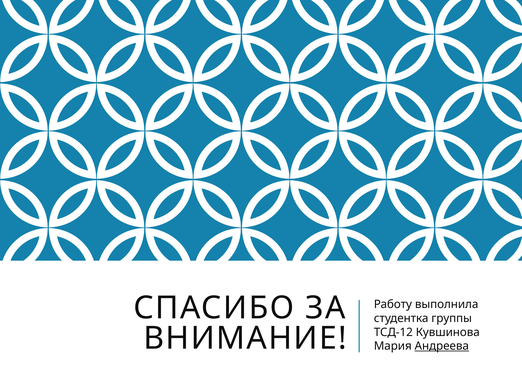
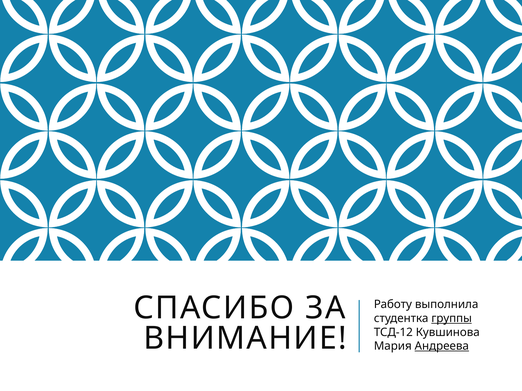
группы underline: none -> present (452, 319)
